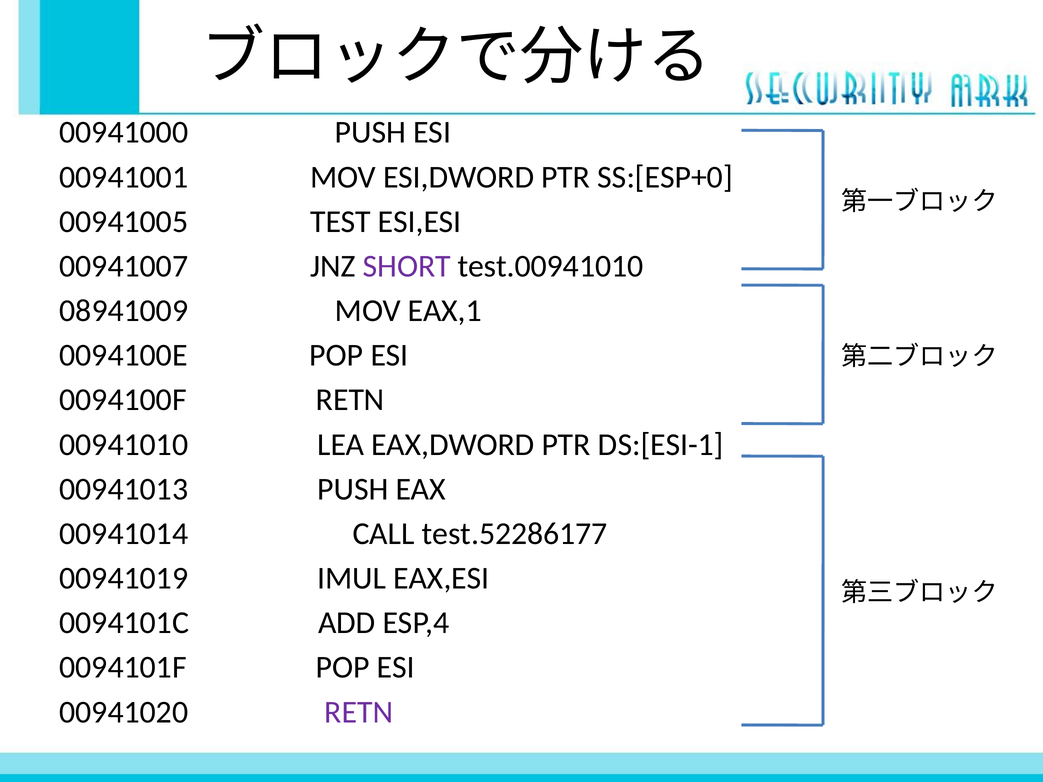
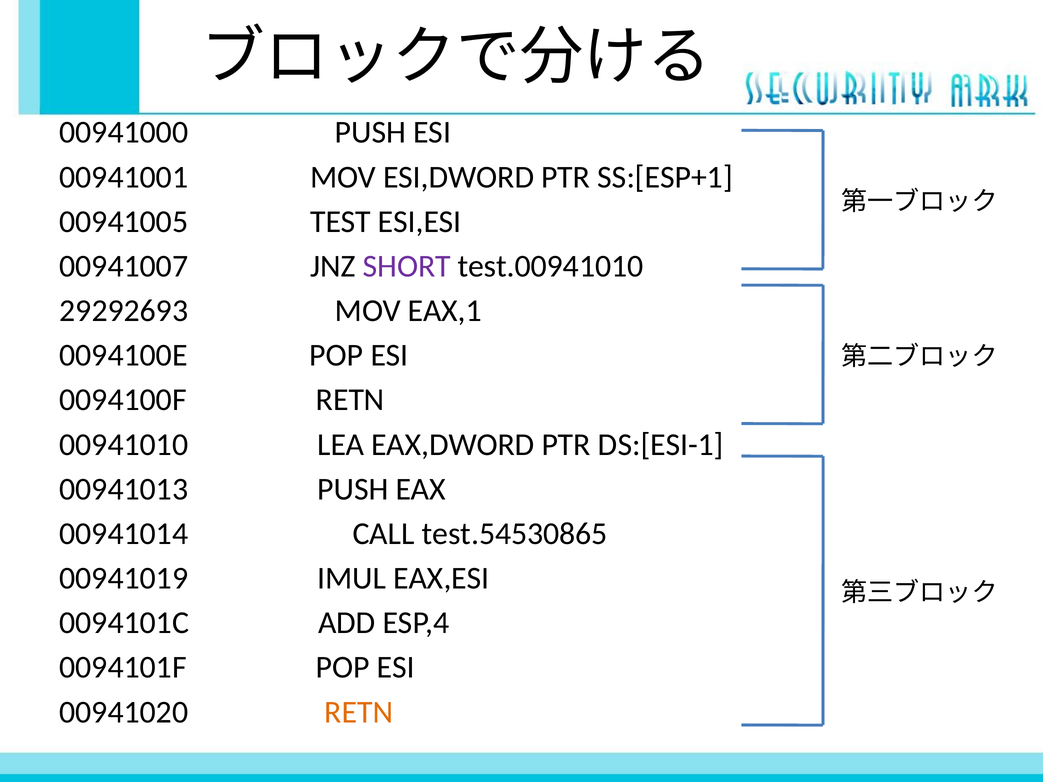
SS:[ESP+0: SS:[ESP+0 -> SS:[ESP+1 (665, 177)
08941009: 08941009 -> 29292693 (124, 311)
test.52286177: test.52286177 -> test.54530865 (515, 534)
RETN colour: purple -> orange (359, 712)
